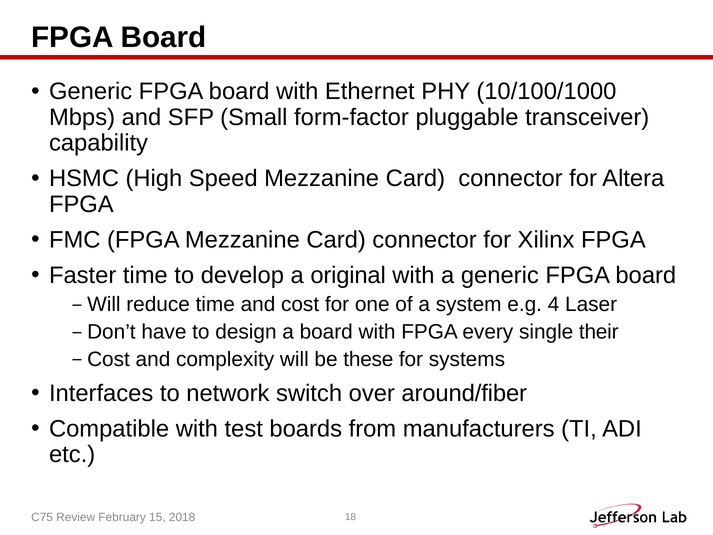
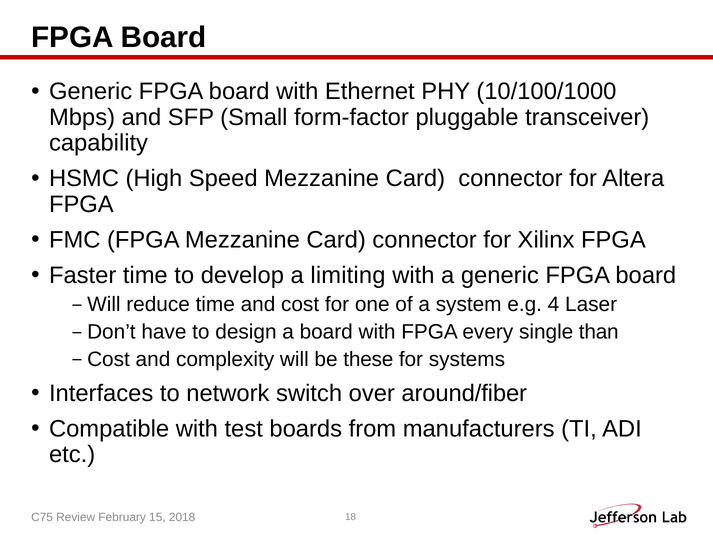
original: original -> limiting (348, 275)
their: their -> than (599, 332)
